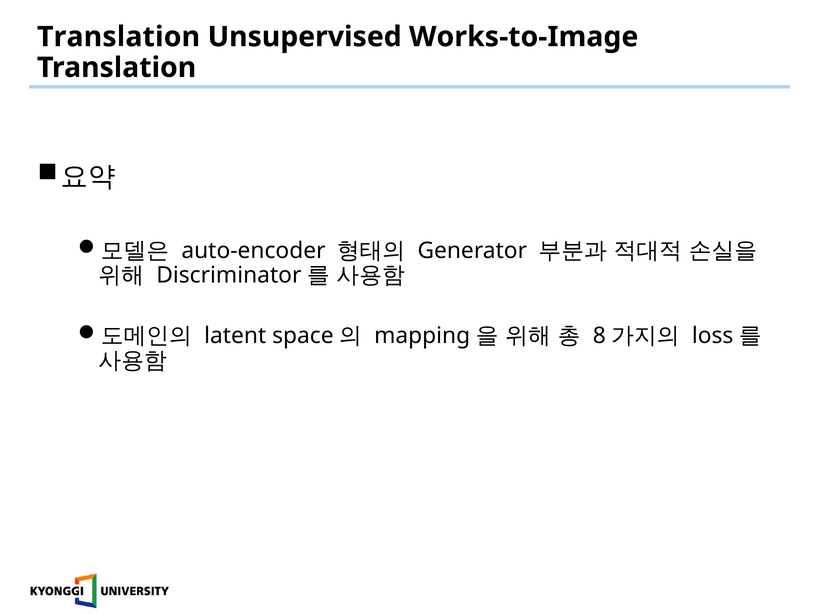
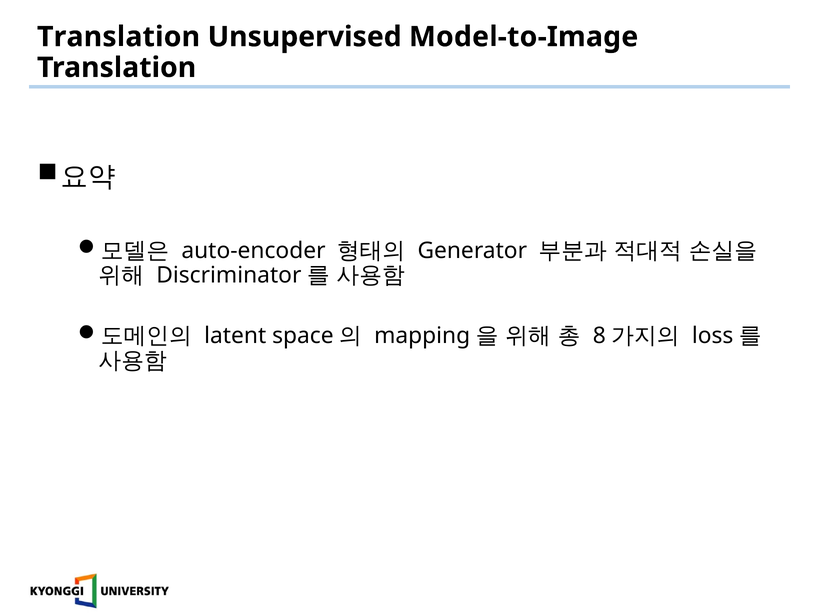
Works-to-Image: Works-to-Image -> Model-to-Image (524, 37)
